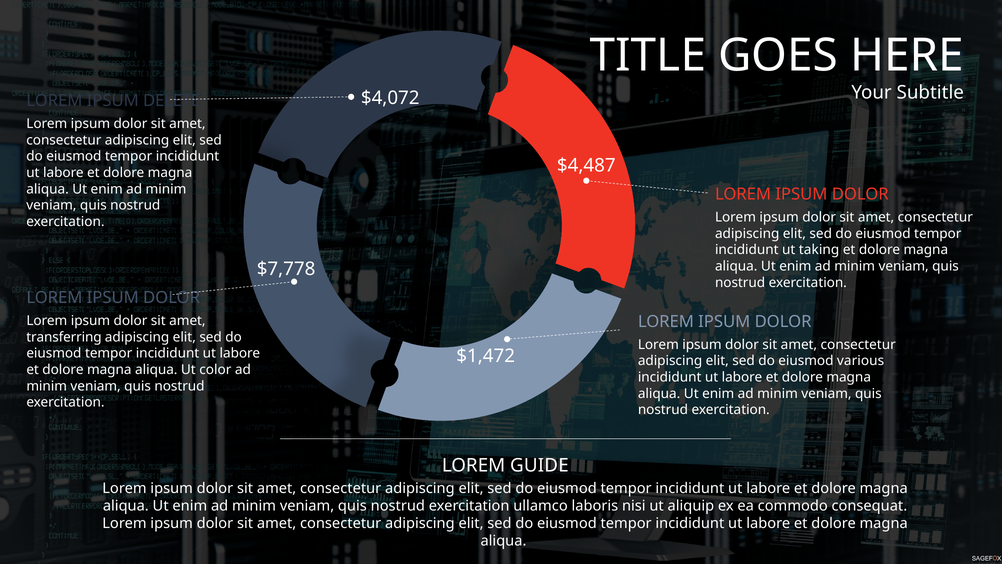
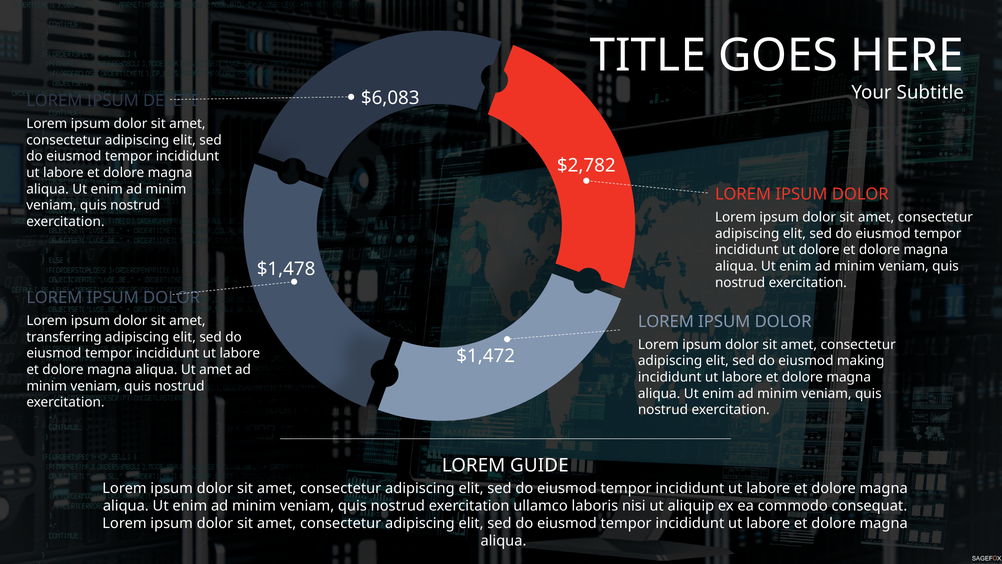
$4,072: $4,072 -> $6,083 (390, 98)
$4,487: $4,487 -> $2,782 (586, 166)
ut taking: taking -> dolore (819, 250)
$7,778: $7,778 -> $1,478 (286, 269)
various: various -> making (861, 361)
Ut color: color -> amet (215, 369)
